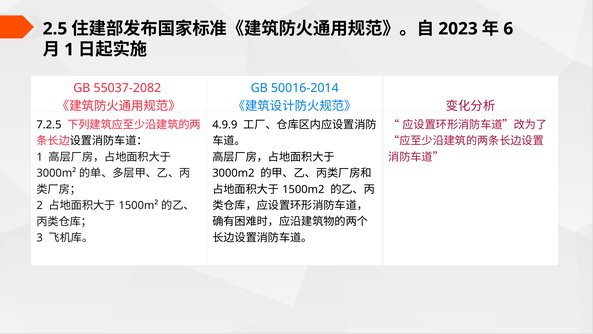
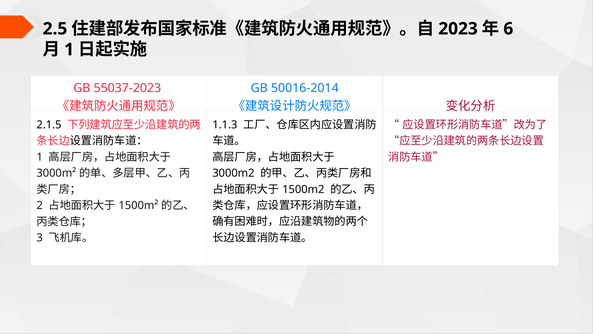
55037-2082: 55037-2082 -> 55037-2023 (127, 88)
7.2.5: 7.2.5 -> 2.1.5 (49, 125)
4.9.9: 4.9.9 -> 1.1.3 (225, 125)
